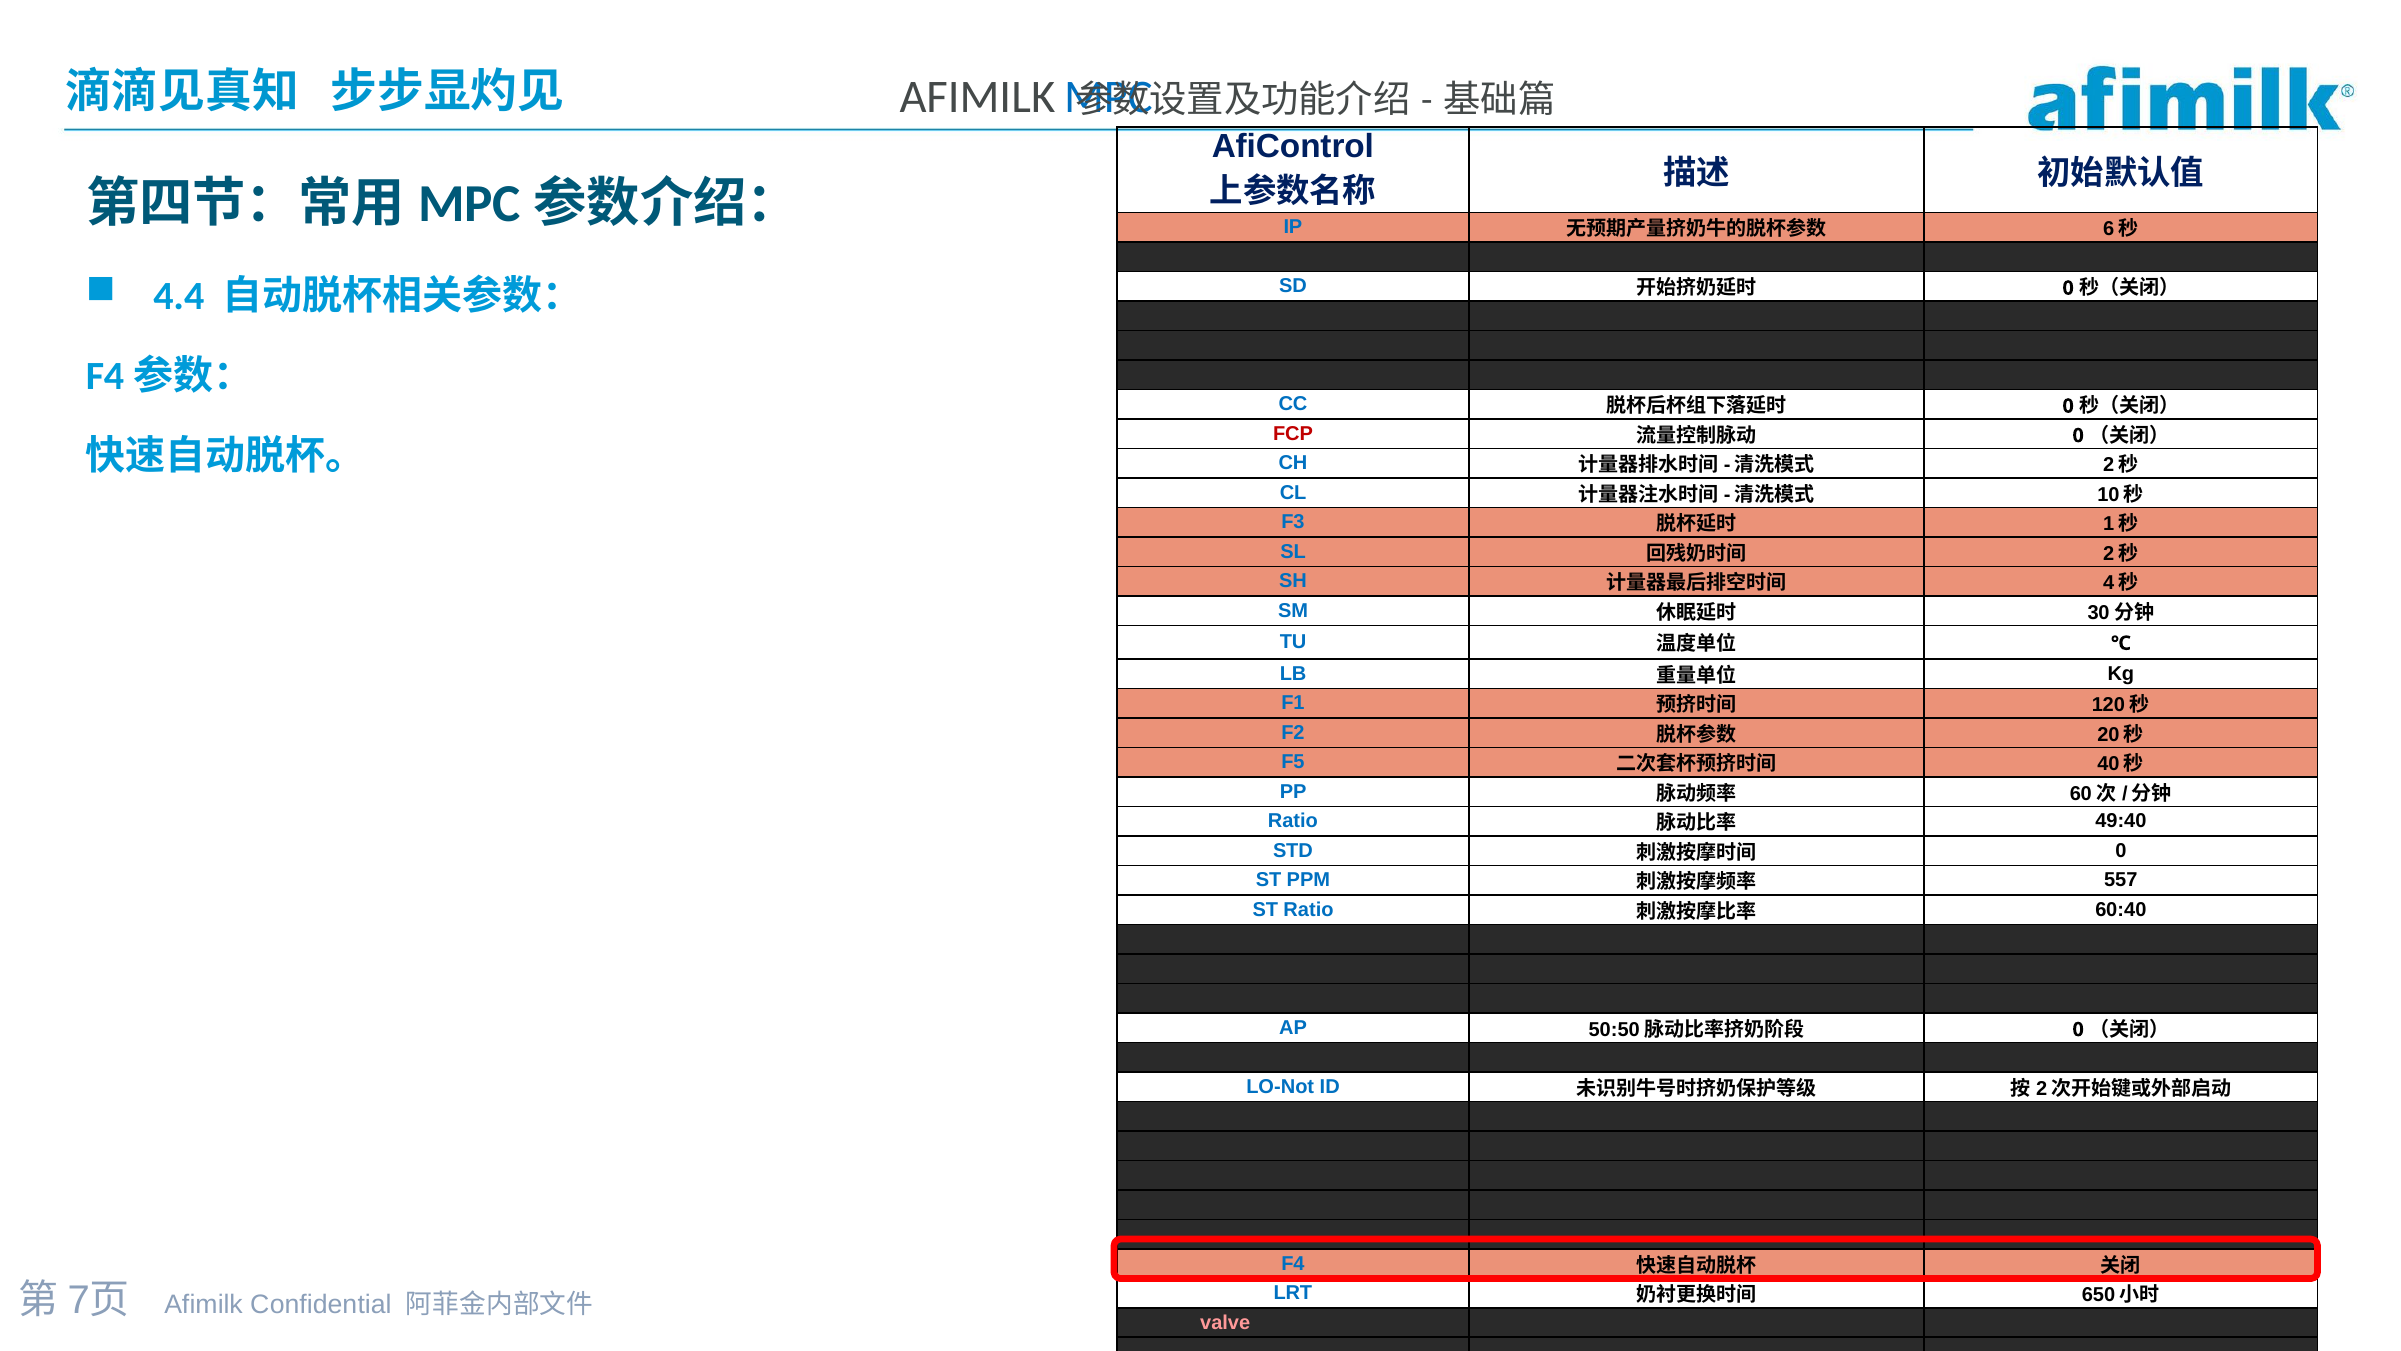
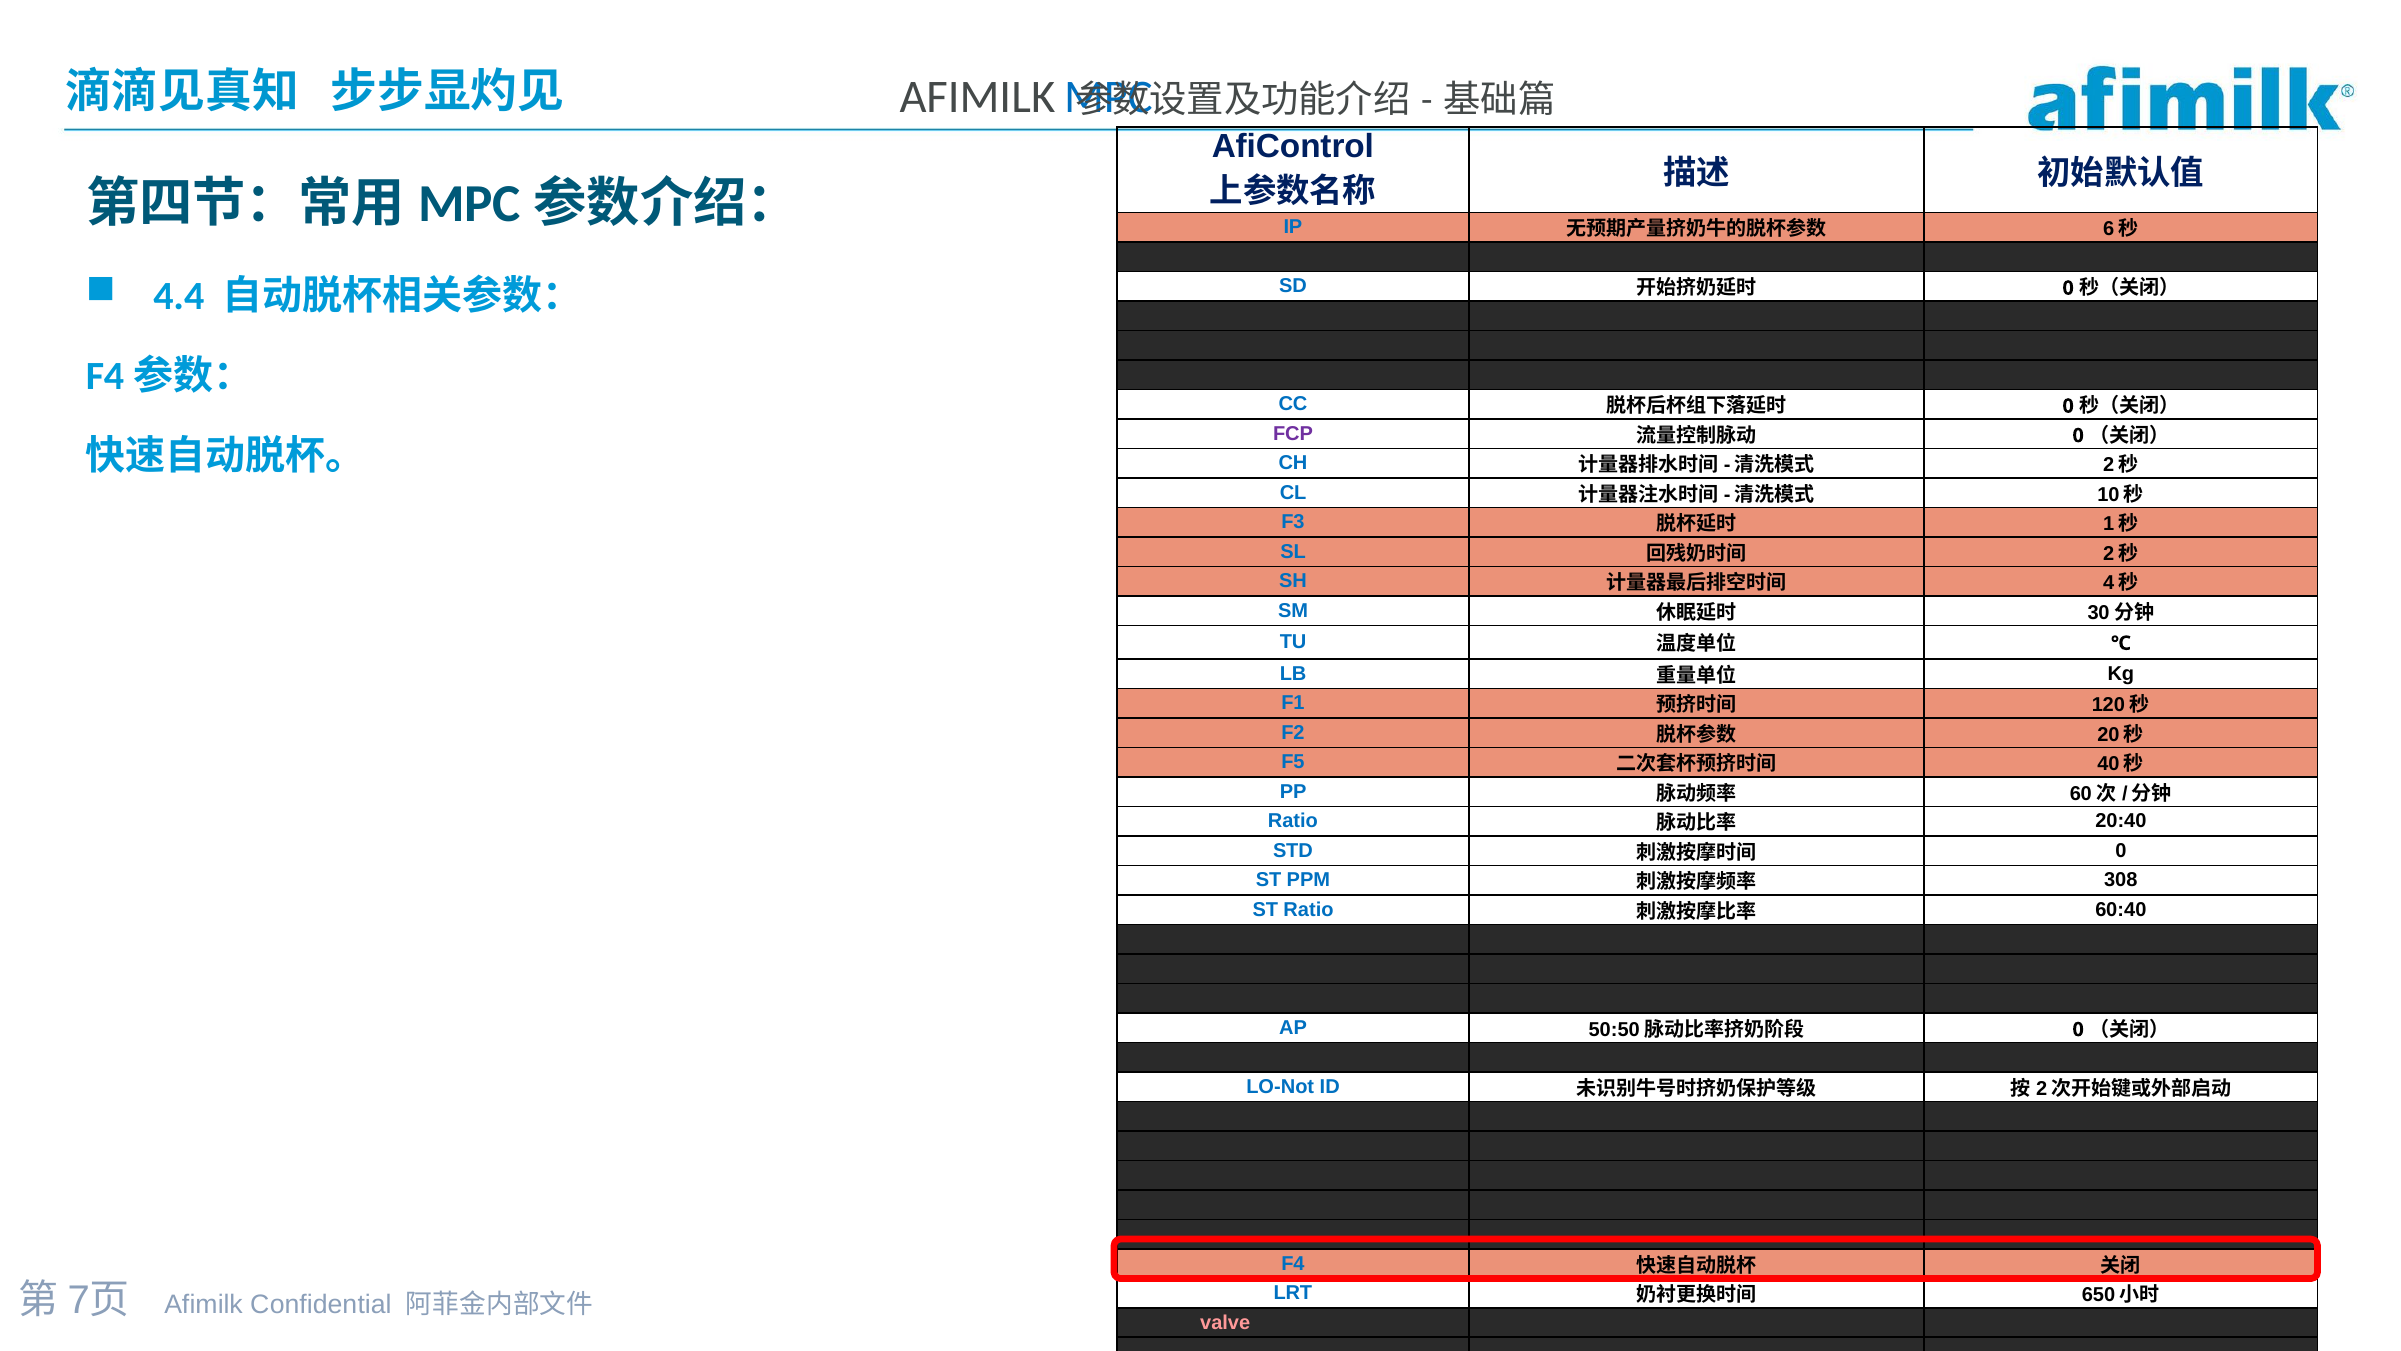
FCP colour: red -> purple (1293, 434)
49:40: 49:40 -> 20:40 (2121, 821)
557: 557 -> 308 (2121, 880)
